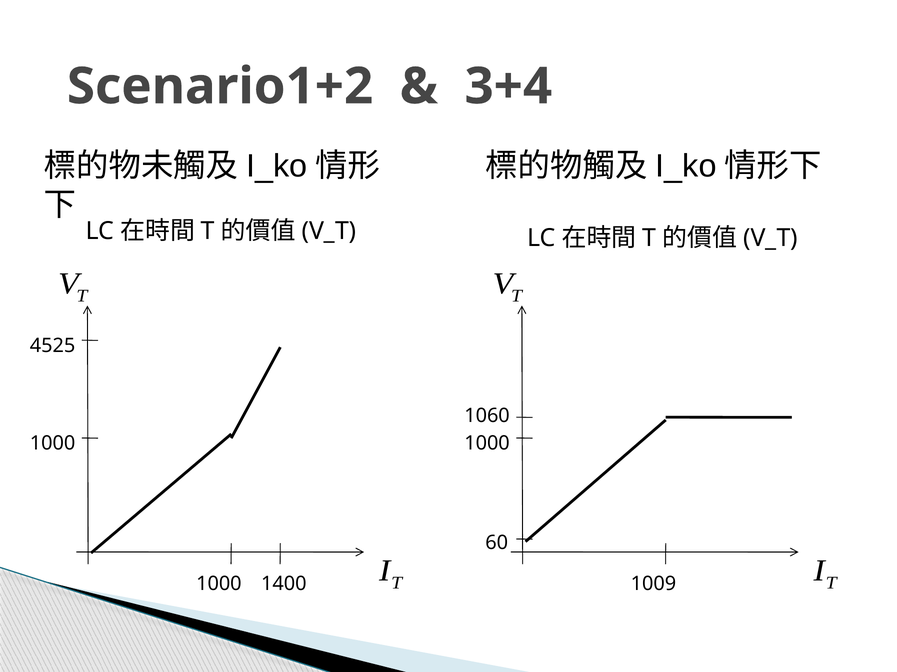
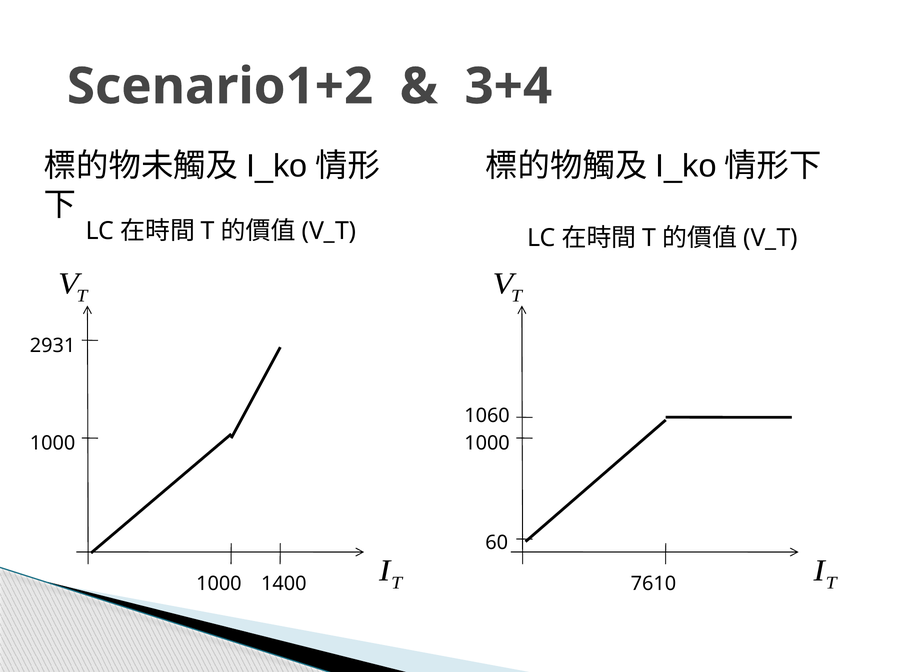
4525: 4525 -> 2931 (53, 346)
1009: 1009 -> 7610 (653, 584)
